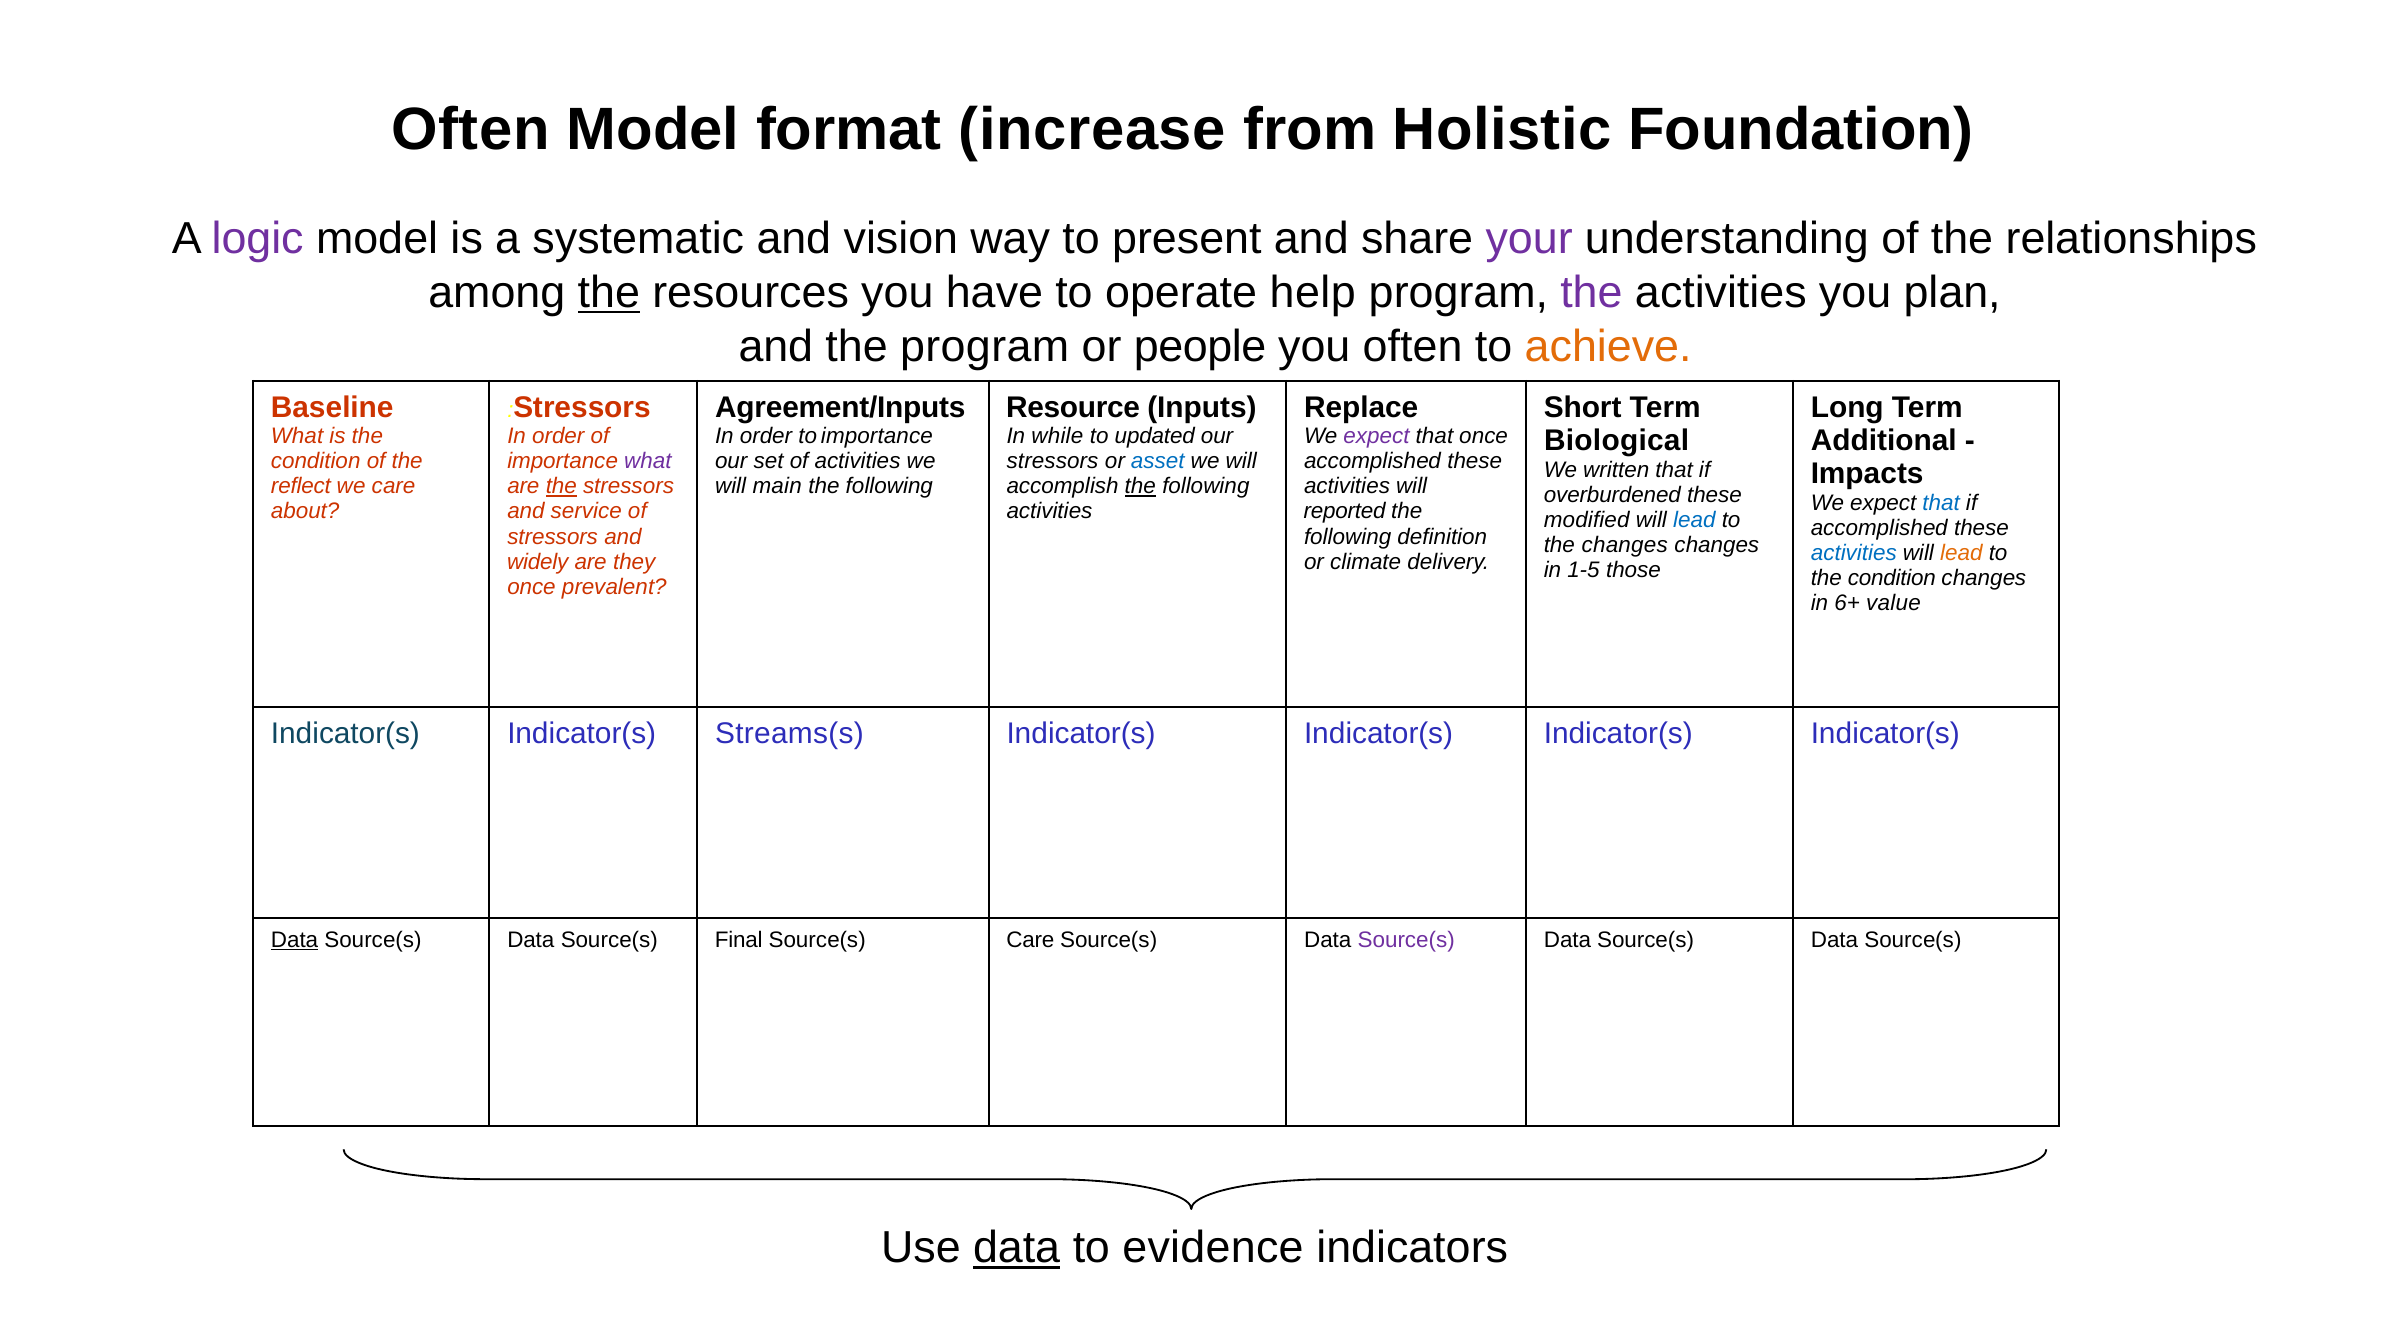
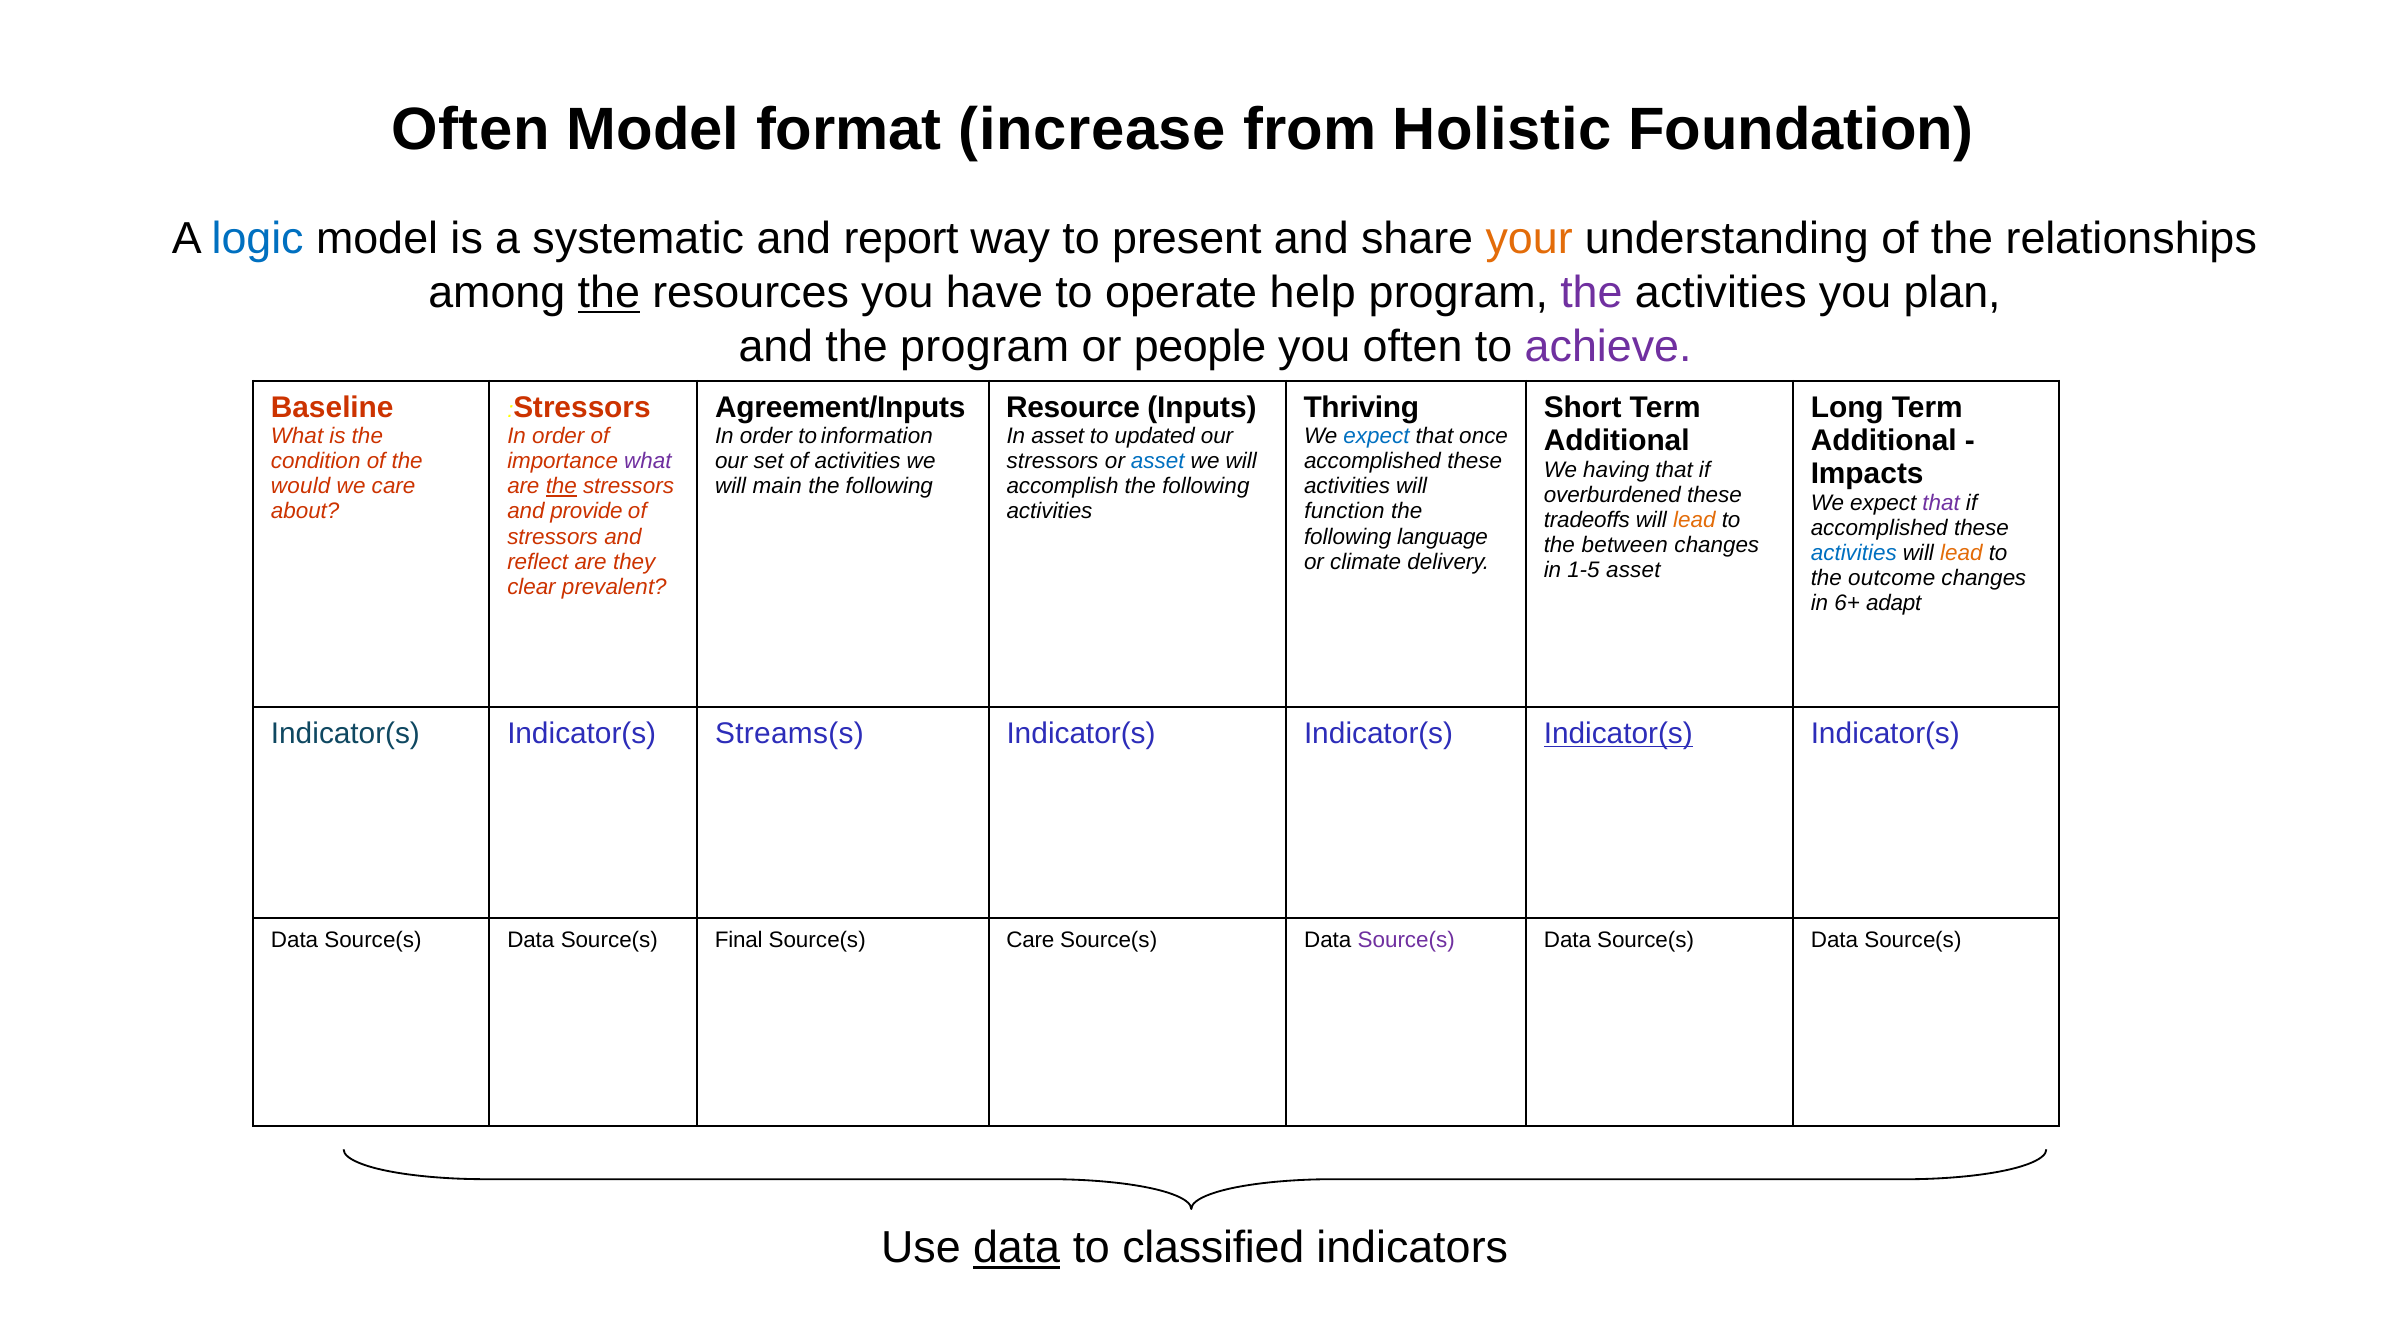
logic colour: purple -> blue (258, 239)
vision: vision -> report (901, 239)
your colour: purple -> orange (1529, 239)
achieve colour: orange -> purple (1608, 346)
Replace: Replace -> Thriving (1361, 407)
to importance: importance -> information (877, 436)
In while: while -> asset (1058, 436)
expect colour: purple -> blue (1376, 436)
Biological: Biological -> Additional (1617, 441)
written: written -> having (1616, 470)
reflect: reflect -> would (301, 487)
the underline: present -> none (1140, 487)
that colour: blue -> purple (1941, 503)
service: service -> provide (586, 512)
reported: reported -> function (1344, 512)
modified: modified -> tradeoffs (1587, 520)
lead colour: blue -> orange (1694, 520)
definition: definition -> language (1442, 537)
the changes: changes -> between (1625, 545)
widely: widely -> reflect (538, 562)
1-5 those: those -> asset (1633, 570)
condition: condition -> outcome (1892, 579)
once: once -> clear (531, 587)
value: value -> adapt (1894, 604)
Indicator(s underline: none -> present (1618, 734)
Data underline: present -> none (295, 940)
evidence: evidence -> classified (1213, 1248)
